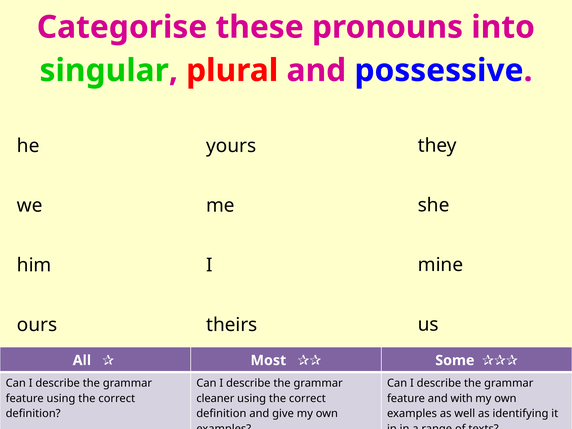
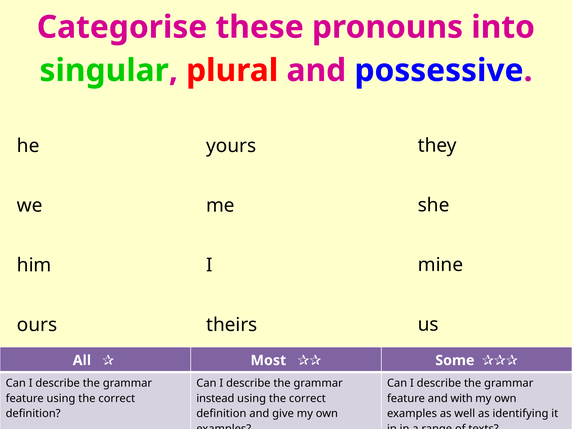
cleaner: cleaner -> instead (215, 398)
